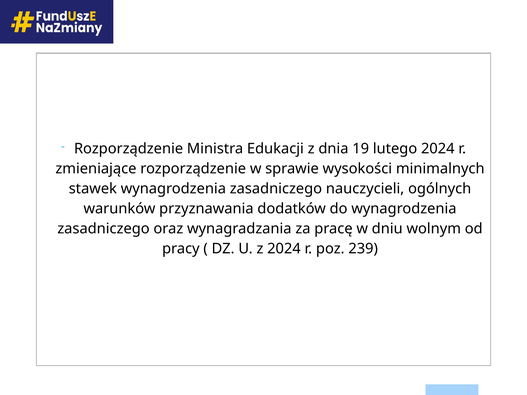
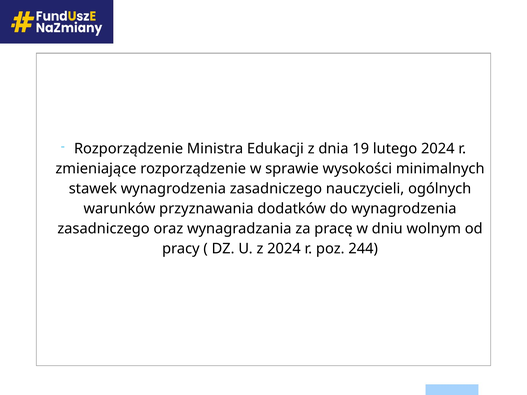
239: 239 -> 244 (363, 249)
